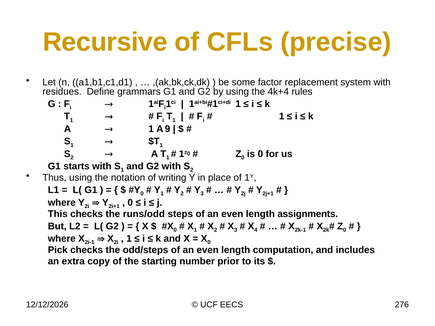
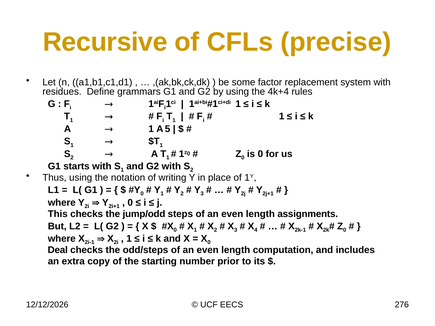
9: 9 -> 5 (168, 129)
runs/odd: runs/odd -> jump/odd (144, 214)
Pick: Pick -> Deal (58, 250)
